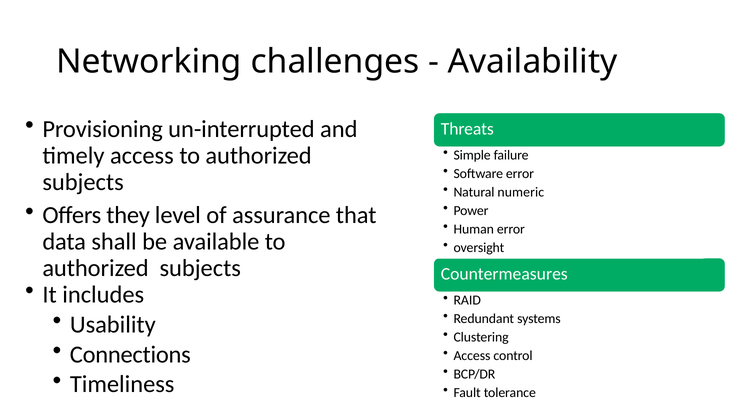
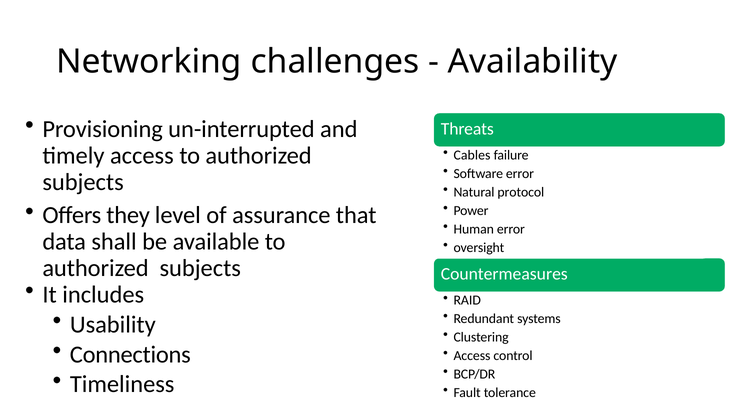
Simple: Simple -> Cables (472, 155)
numeric: numeric -> protocol (521, 192)
